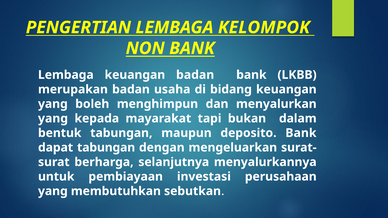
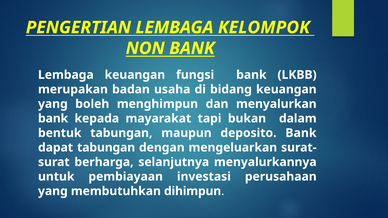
keuangan badan: badan -> fungsi (195, 75)
yang: yang -> bank (53, 119)
sebutkan: sebutkan -> dihimpun (193, 191)
